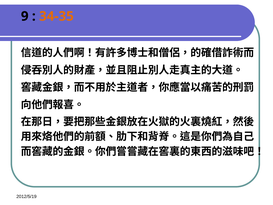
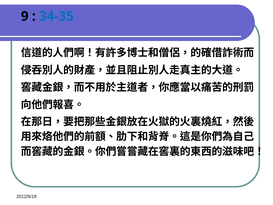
34-35 colour: orange -> blue (56, 16)
